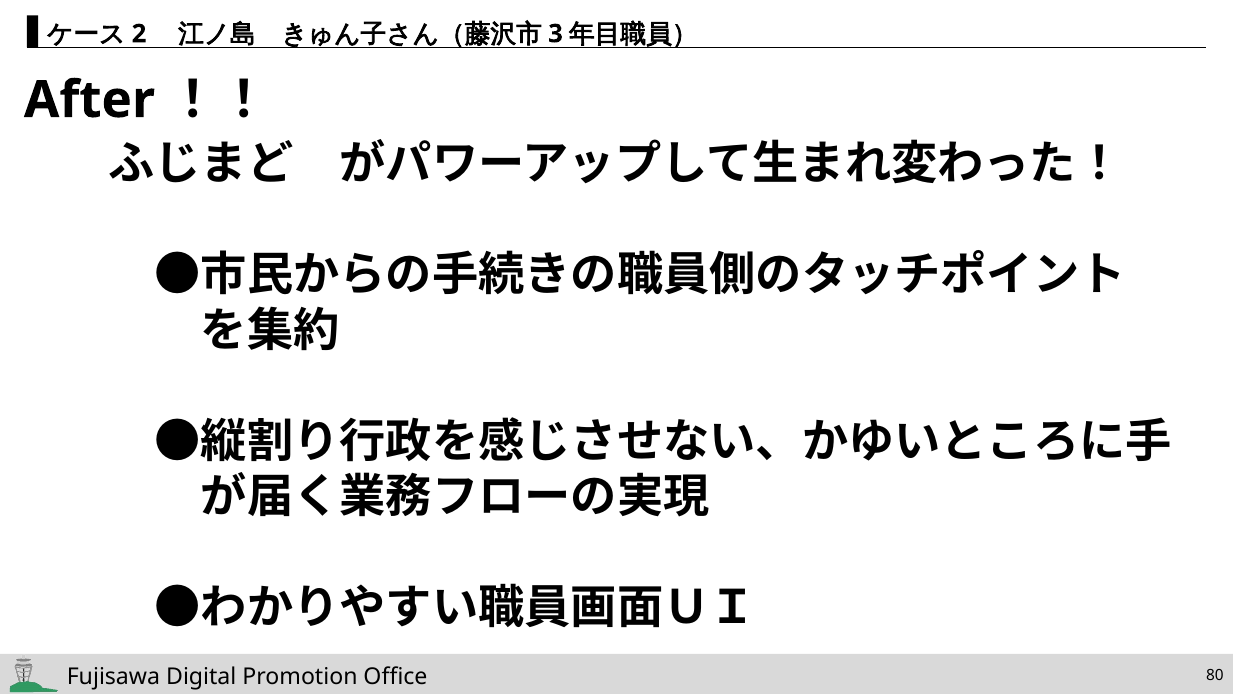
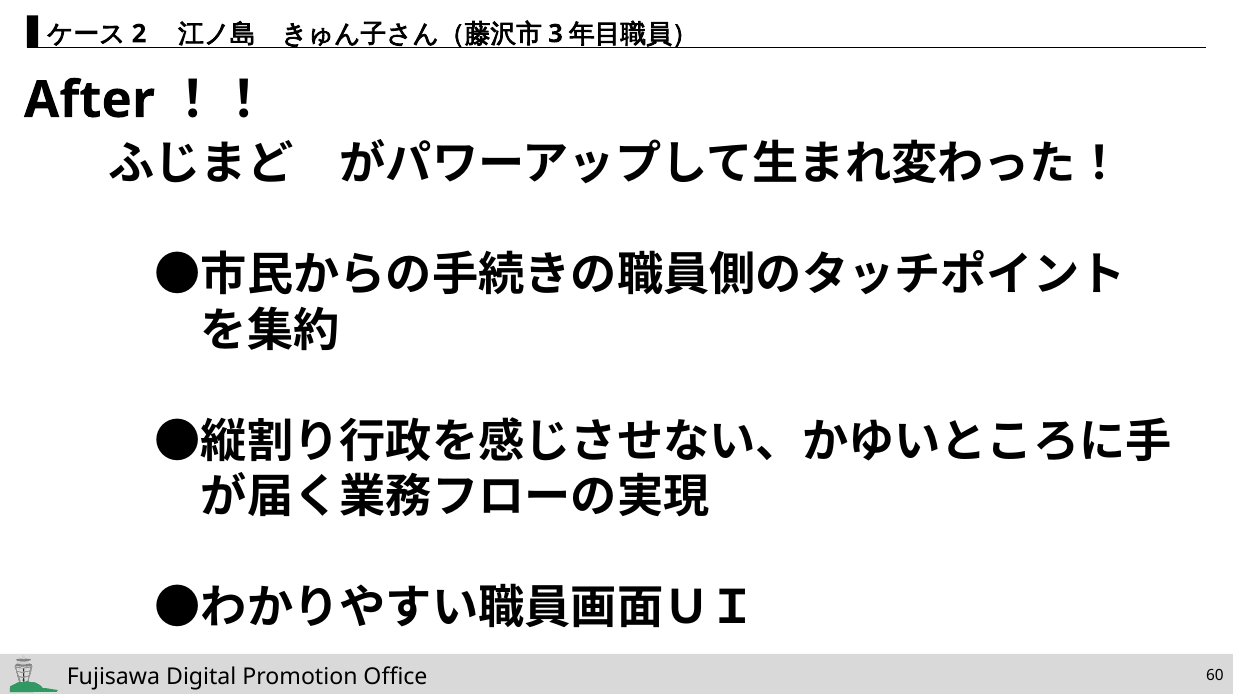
80: 80 -> 60 (1215, 675)
